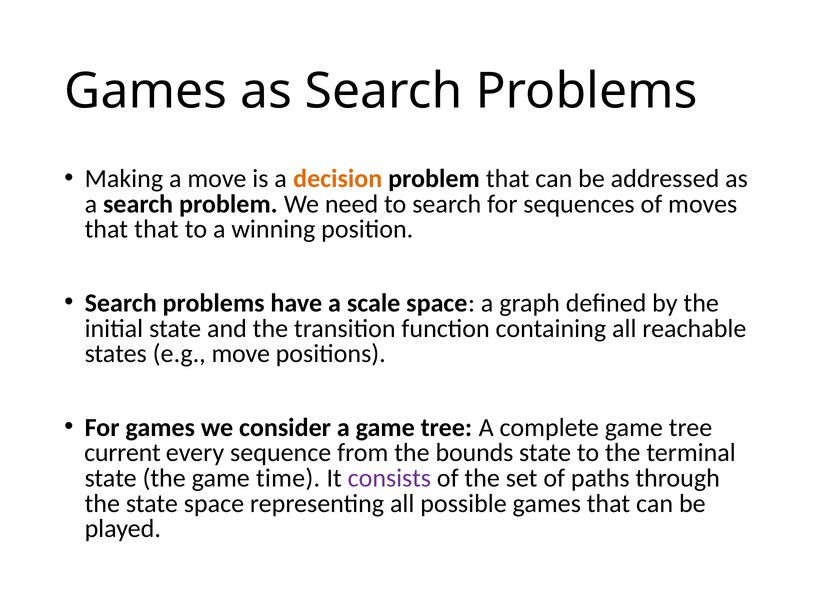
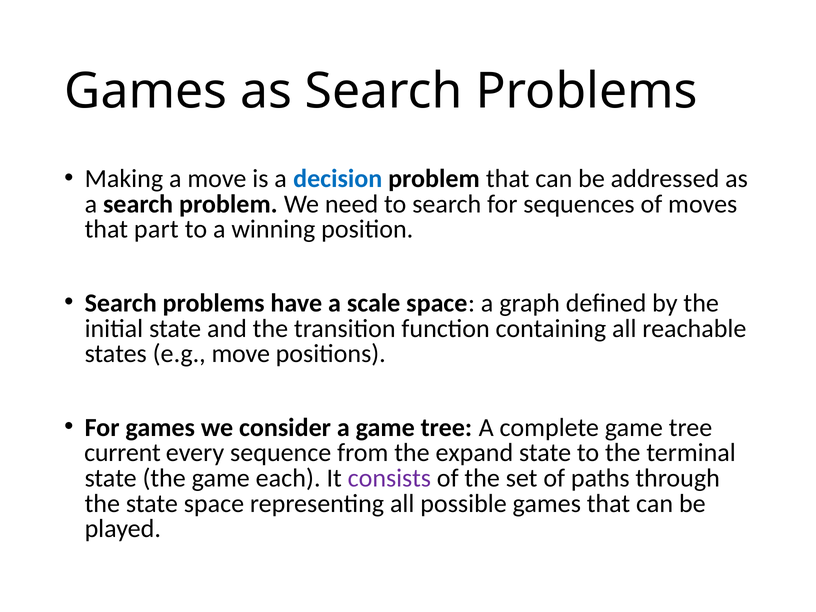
decision colour: orange -> blue (338, 179)
that that: that -> part (156, 229)
bounds: bounds -> expand (474, 453)
time: time -> each (288, 478)
